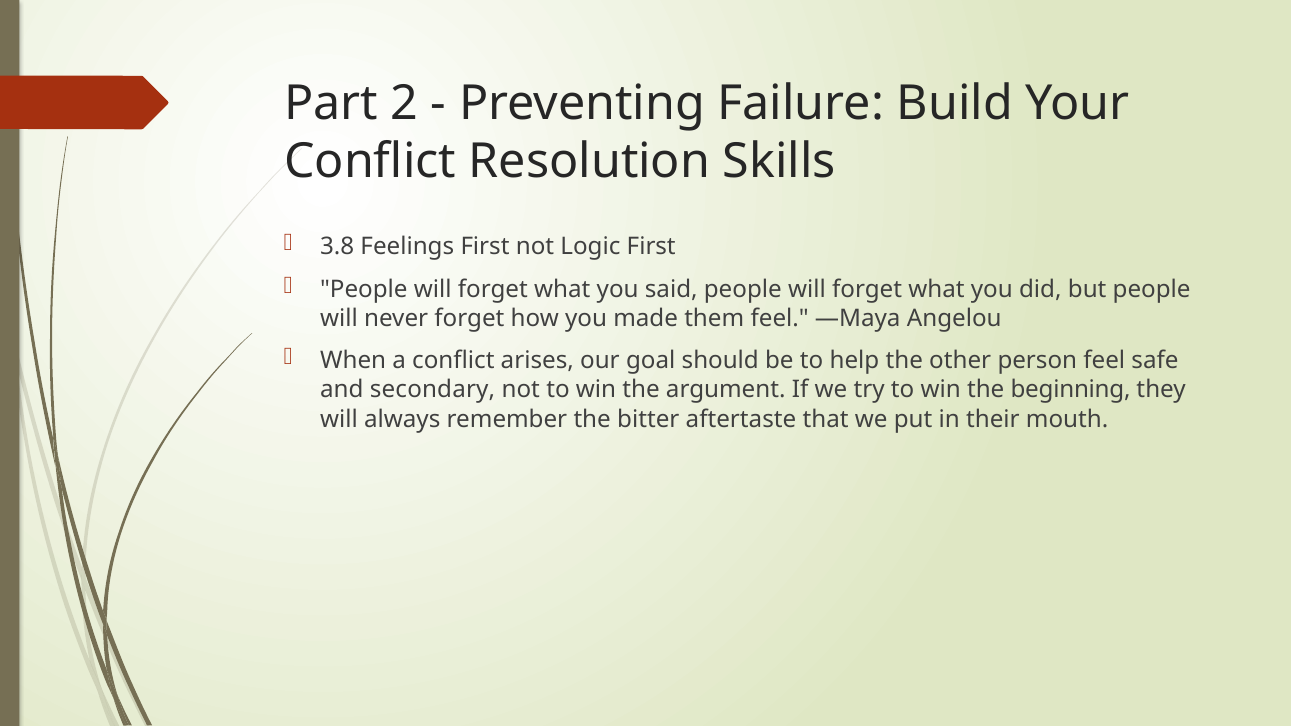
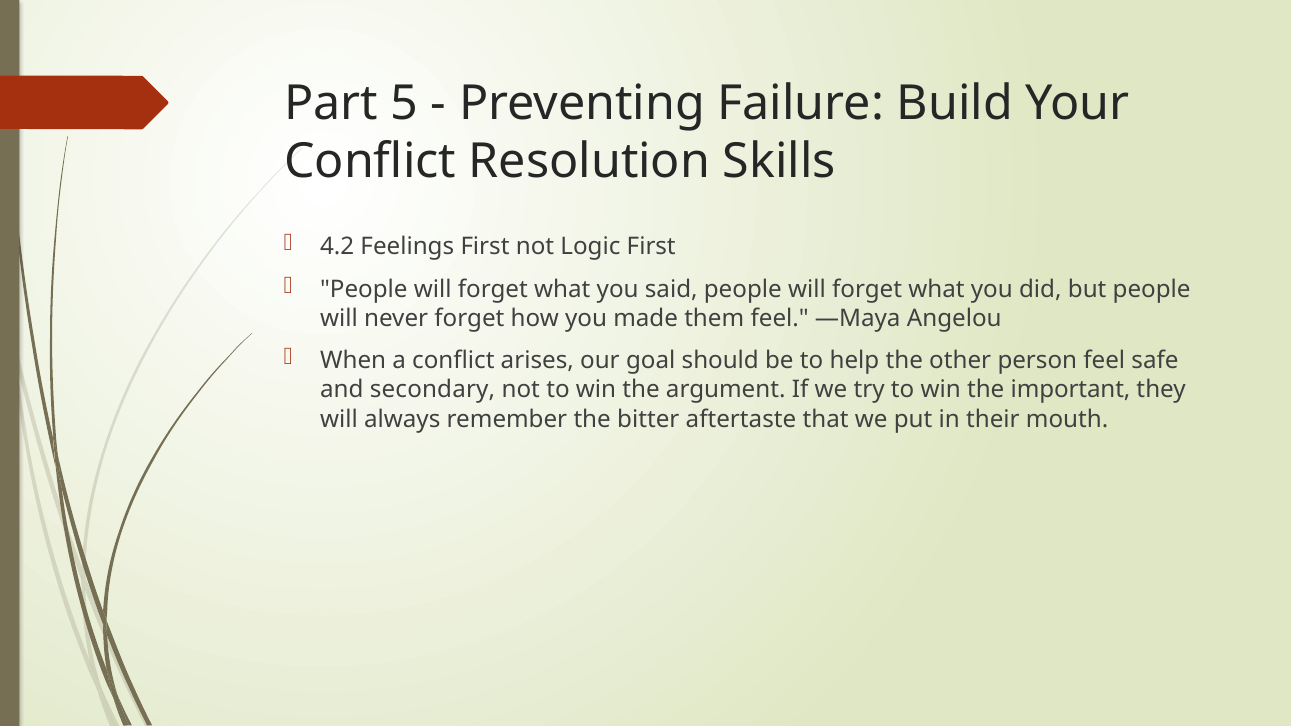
2: 2 -> 5 (404, 103)
3.8: 3.8 -> 4.2 (337, 247)
beginning: beginning -> important (1071, 390)
